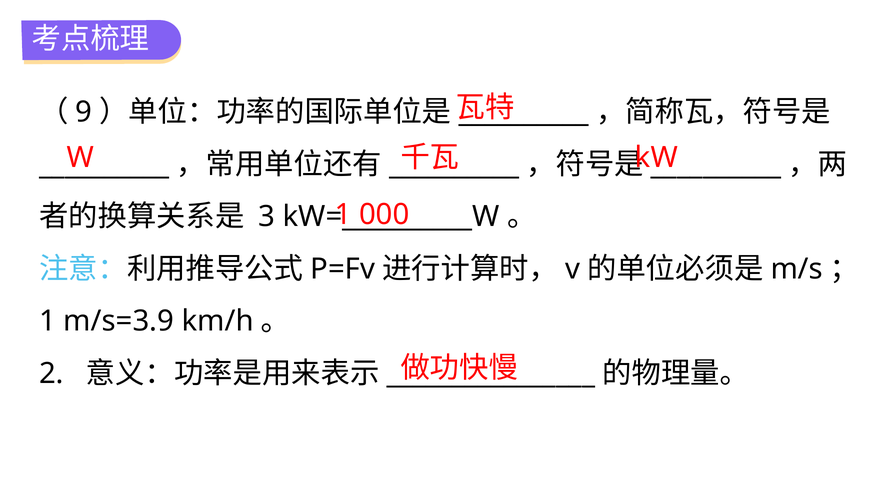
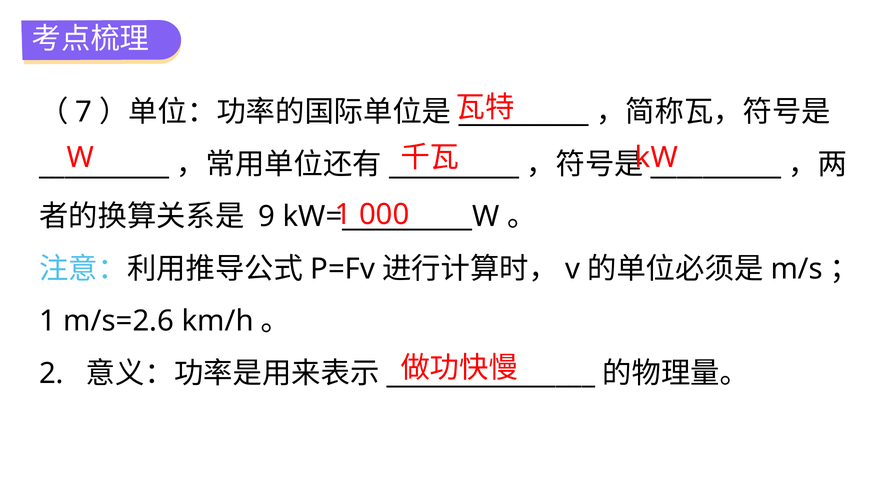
9: 9 -> 7 (84, 112)
3: 3 -> 9 (267, 217)
m/s=3.9: m/s=3.9 -> m/s=2.6 (119, 321)
